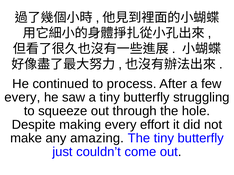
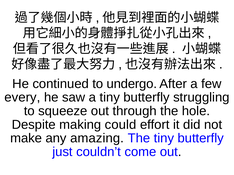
process: process -> undergo (132, 84)
making every: every -> could (121, 125)
